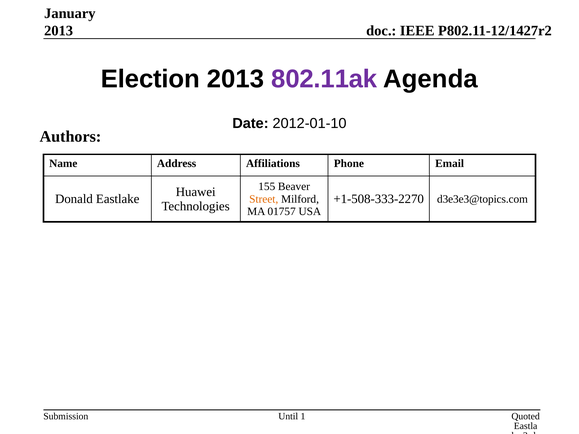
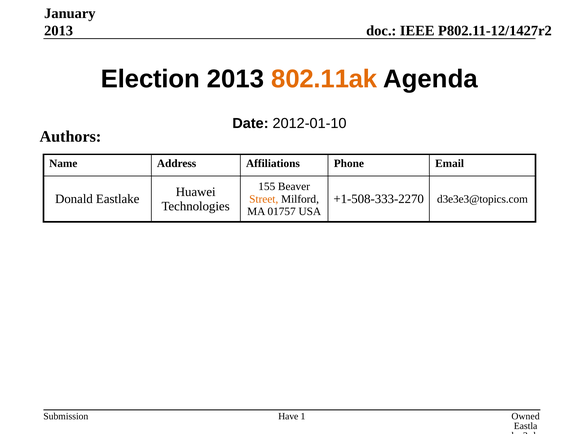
802.11ak colour: purple -> orange (324, 79)
Quoted: Quoted -> Owned (526, 416)
Until: Until -> Have (288, 416)
